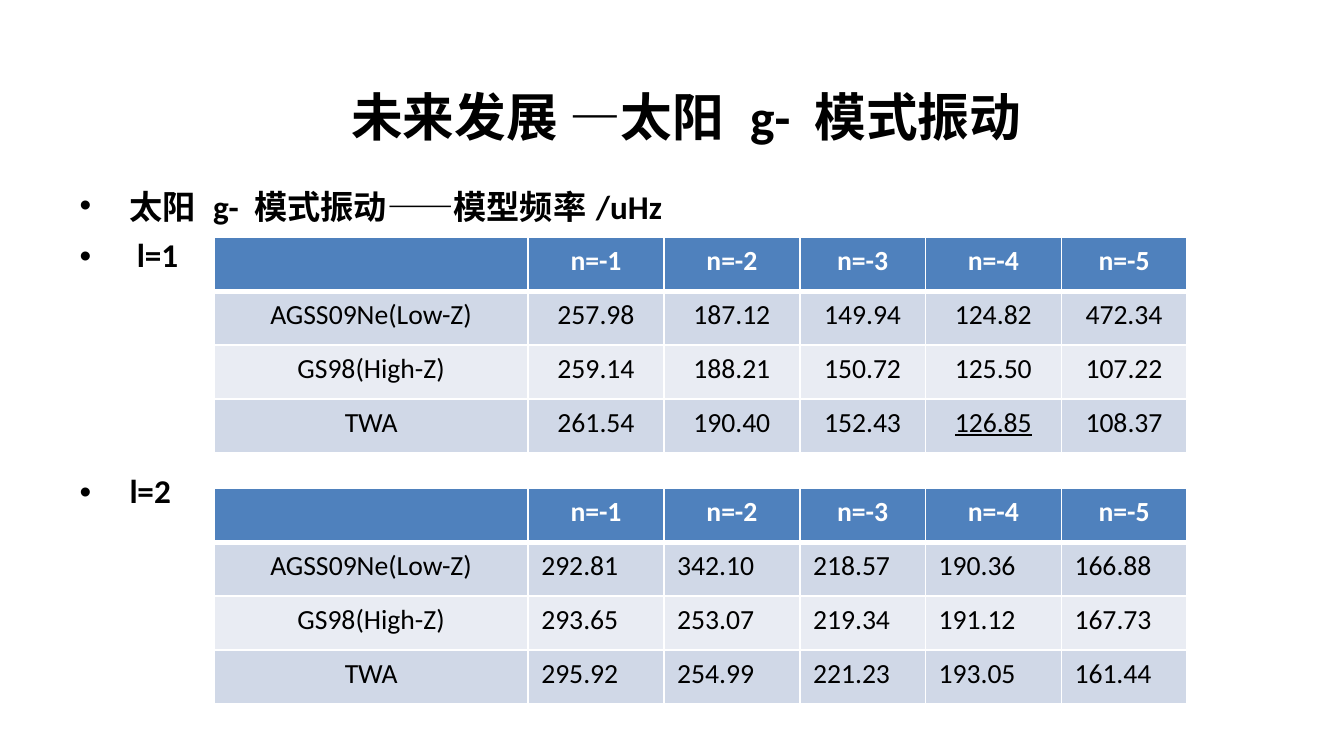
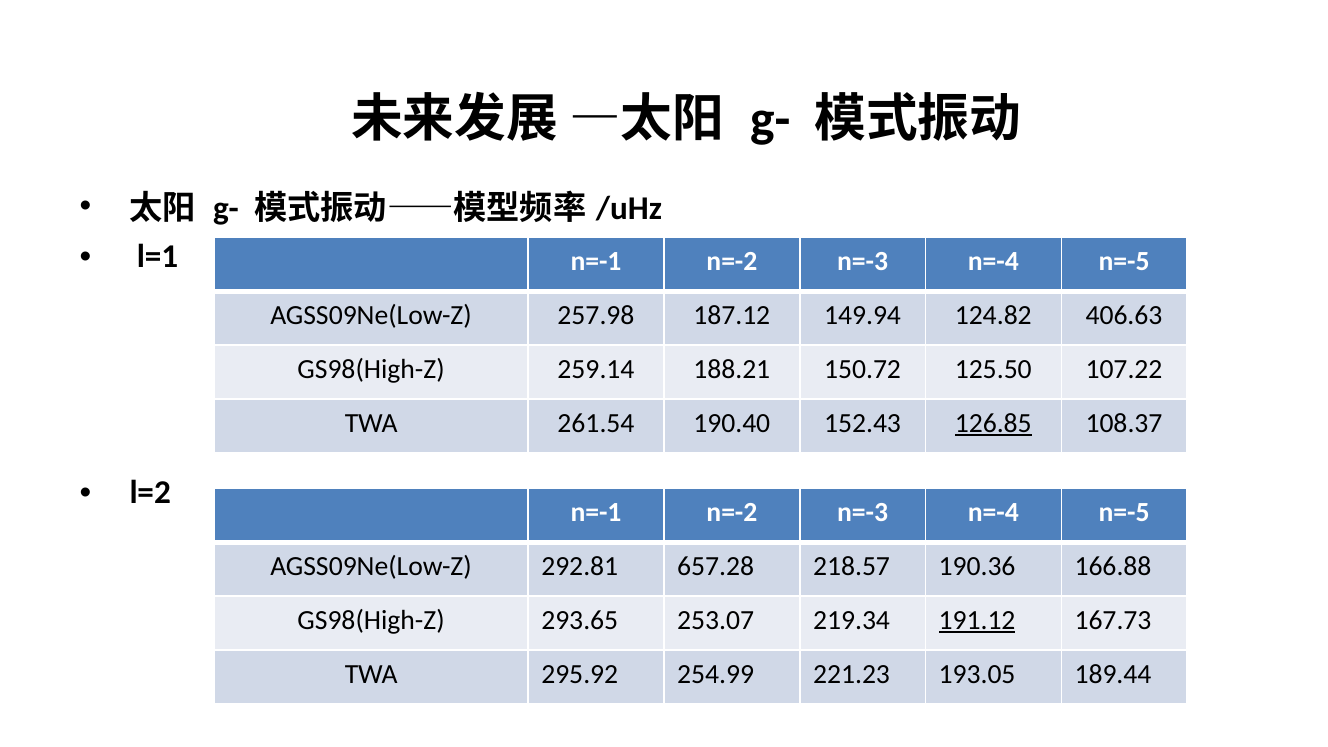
472.34: 472.34 -> 406.63 (1124, 315)
342.10: 342.10 -> 657.28 (716, 566)
191.12 underline: none -> present (977, 620)
161.44: 161.44 -> 189.44 (1113, 674)
